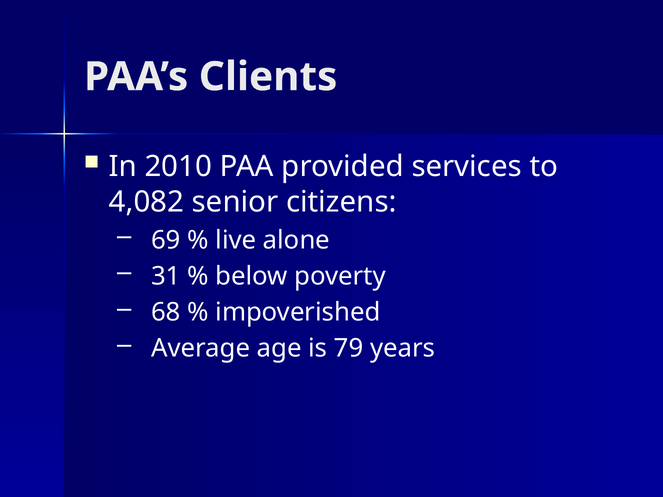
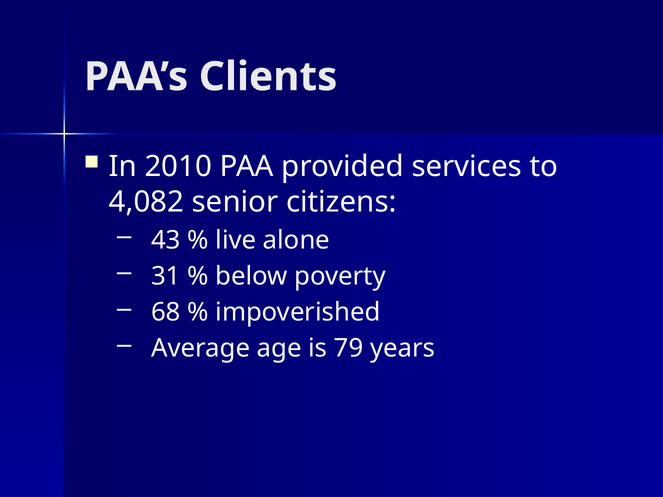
69: 69 -> 43 (166, 240)
